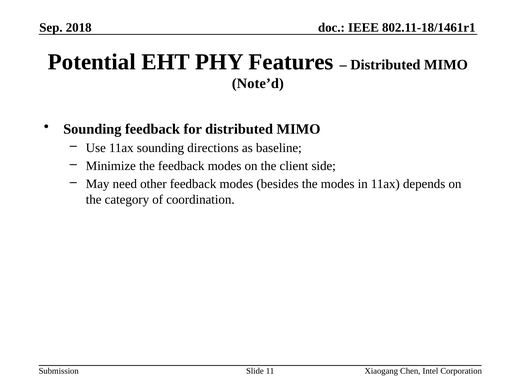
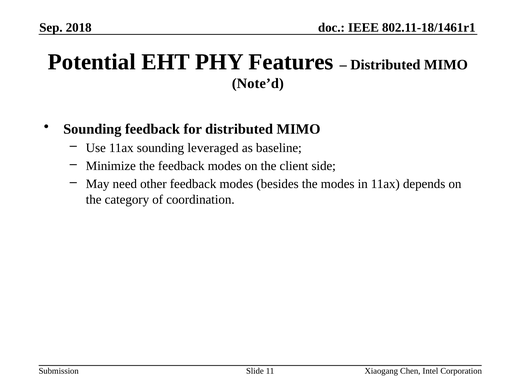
directions: directions -> leveraged (213, 148)
